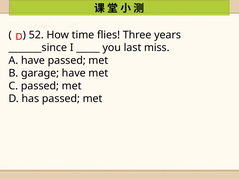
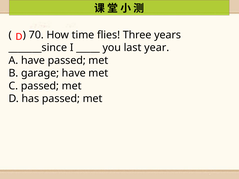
52: 52 -> 70 (36, 35)
miss: miss -> year (157, 48)
